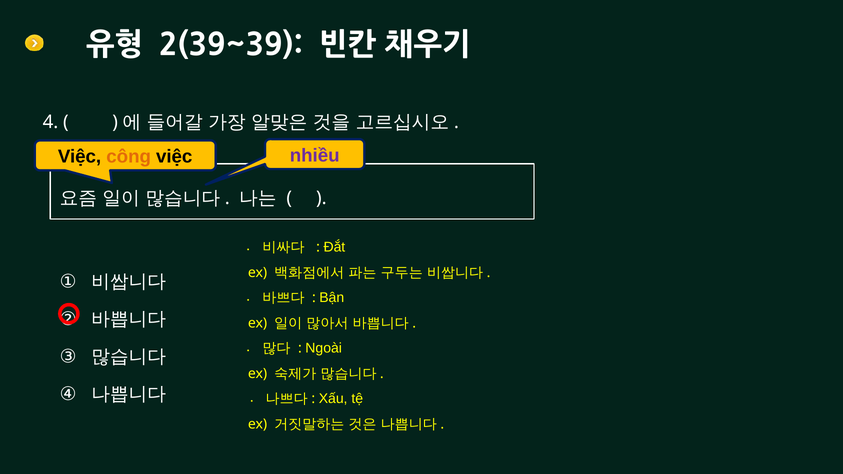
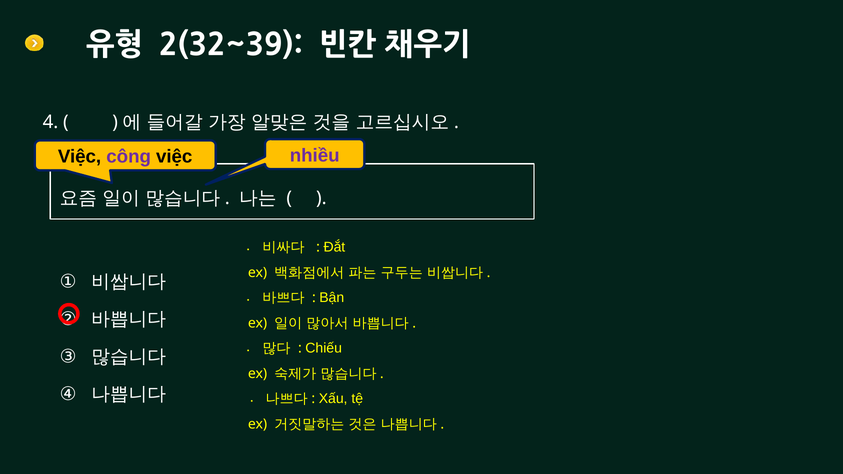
2(39~39: 2(39~39 -> 2(32~39 (231, 45)
công colour: orange -> purple (129, 157)
Ngoài: Ngoài -> Chiếu (324, 348)
